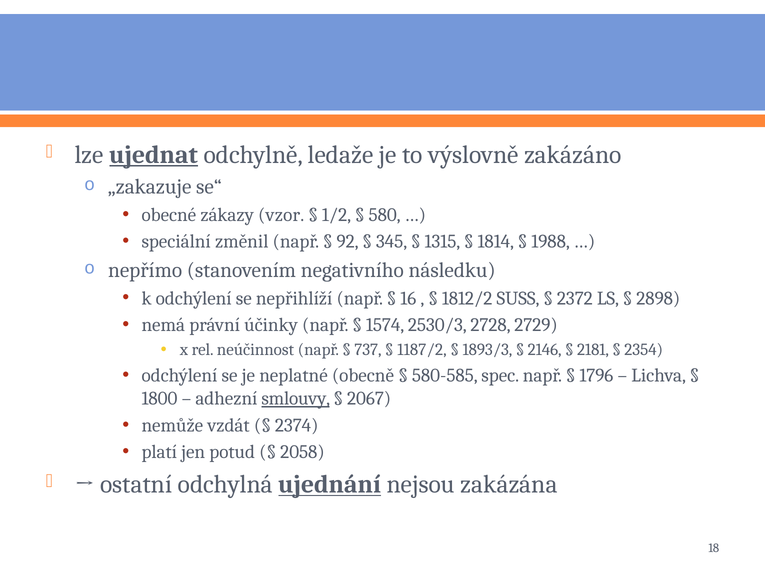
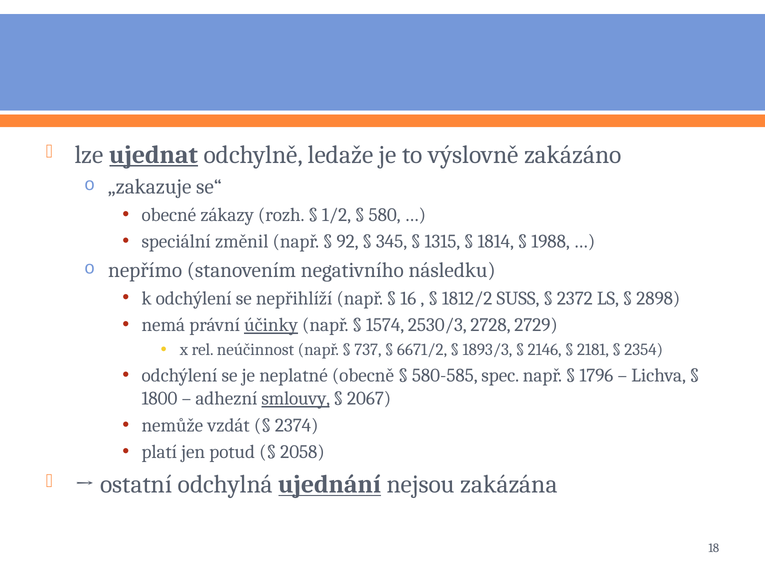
vzor: vzor -> rozh (281, 215)
účinky underline: none -> present (271, 325)
1187/2: 1187/2 -> 6671/2 (422, 350)
